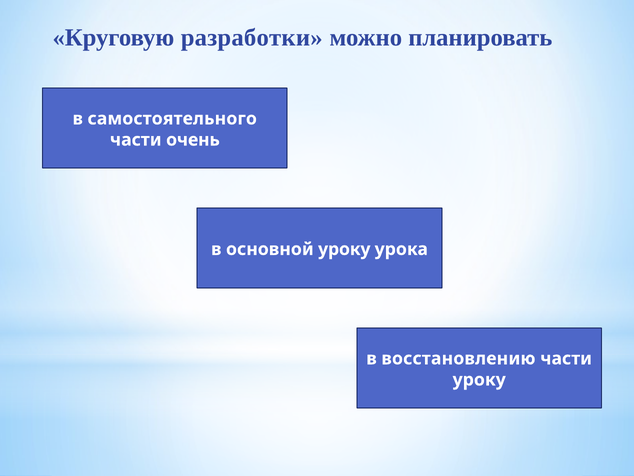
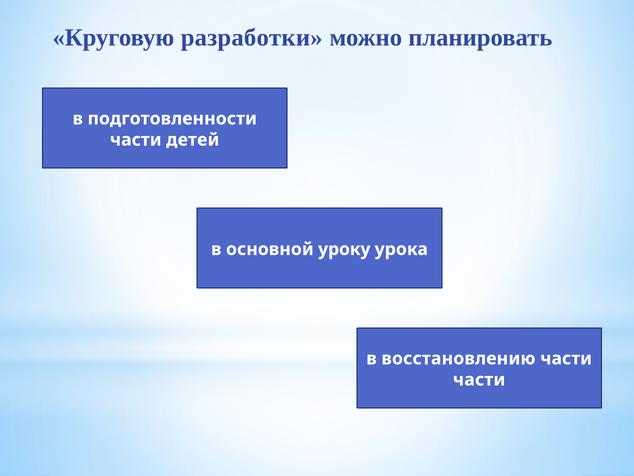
самостоятельного: самостоятельного -> подготовленности (172, 119)
очень: очень -> детей (193, 140)
уроку: уроку -> части (479, 379)
